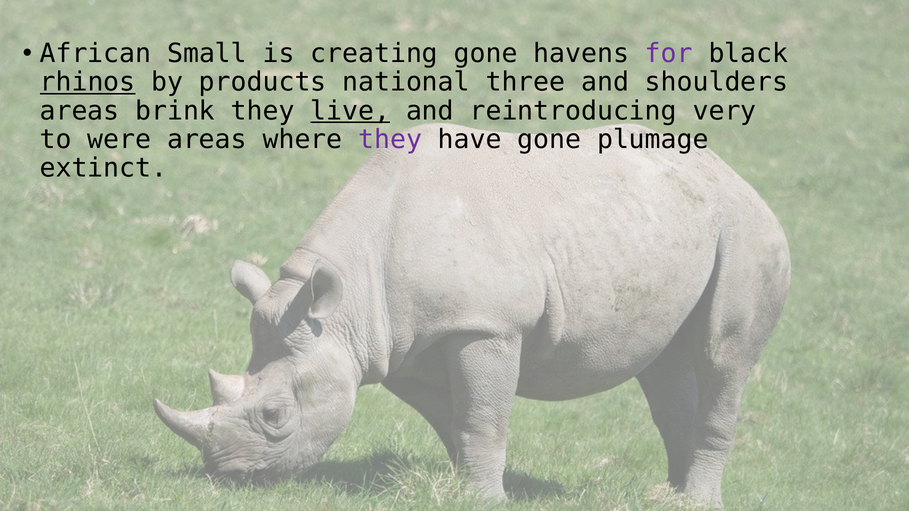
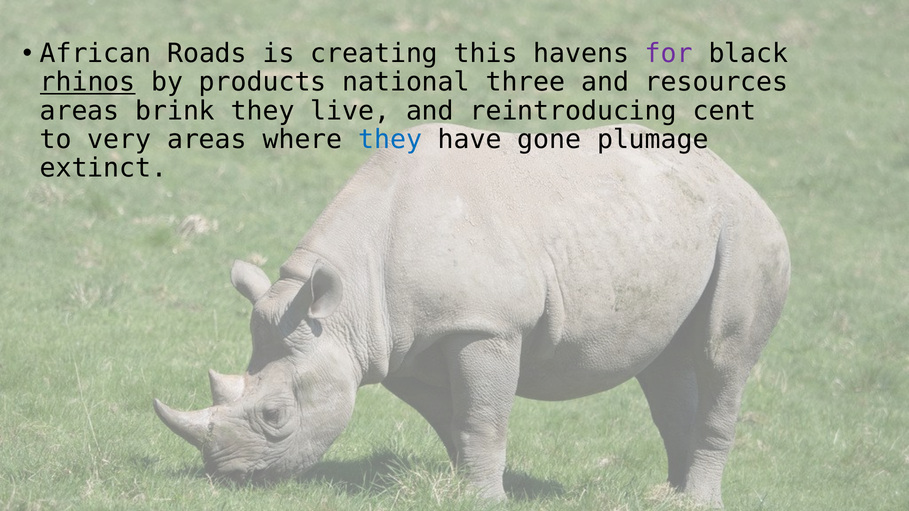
Small: Small -> Roads (207, 54)
creating gone: gone -> this (486, 54)
shoulders: shoulders -> resources (717, 82)
live underline: present -> none (350, 111)
very: very -> cent (725, 111)
were: were -> very (119, 140)
they colour: purple -> blue (390, 140)
